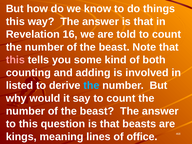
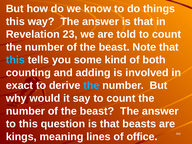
16: 16 -> 23 (70, 34)
this colour: pink -> light blue (15, 60)
listed: listed -> exact (19, 85)
